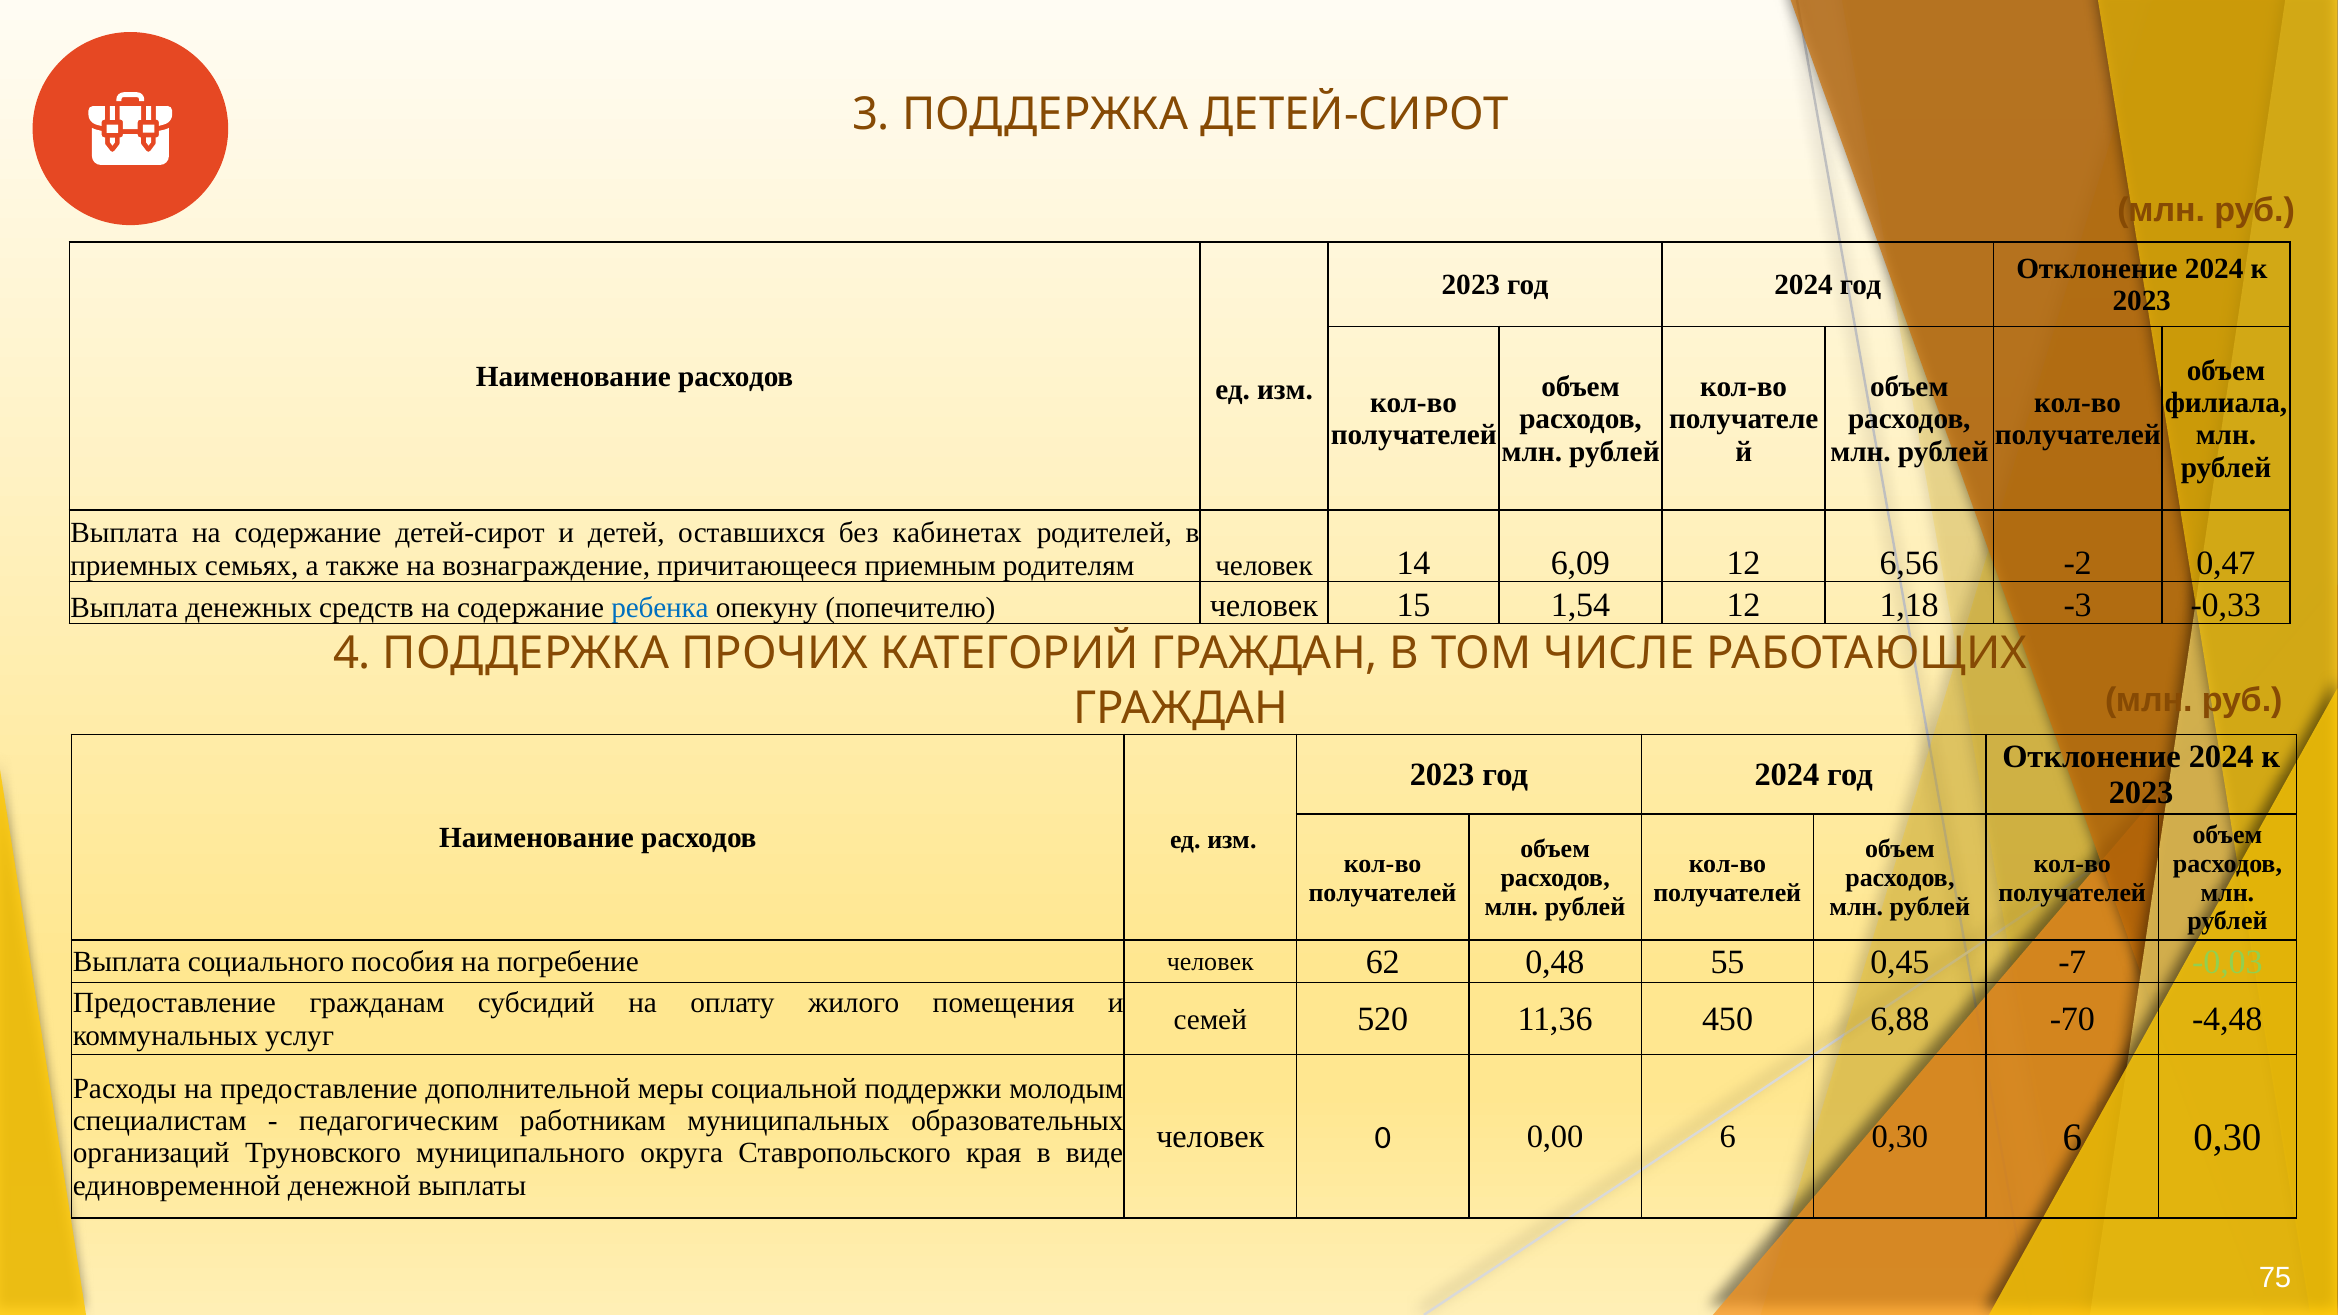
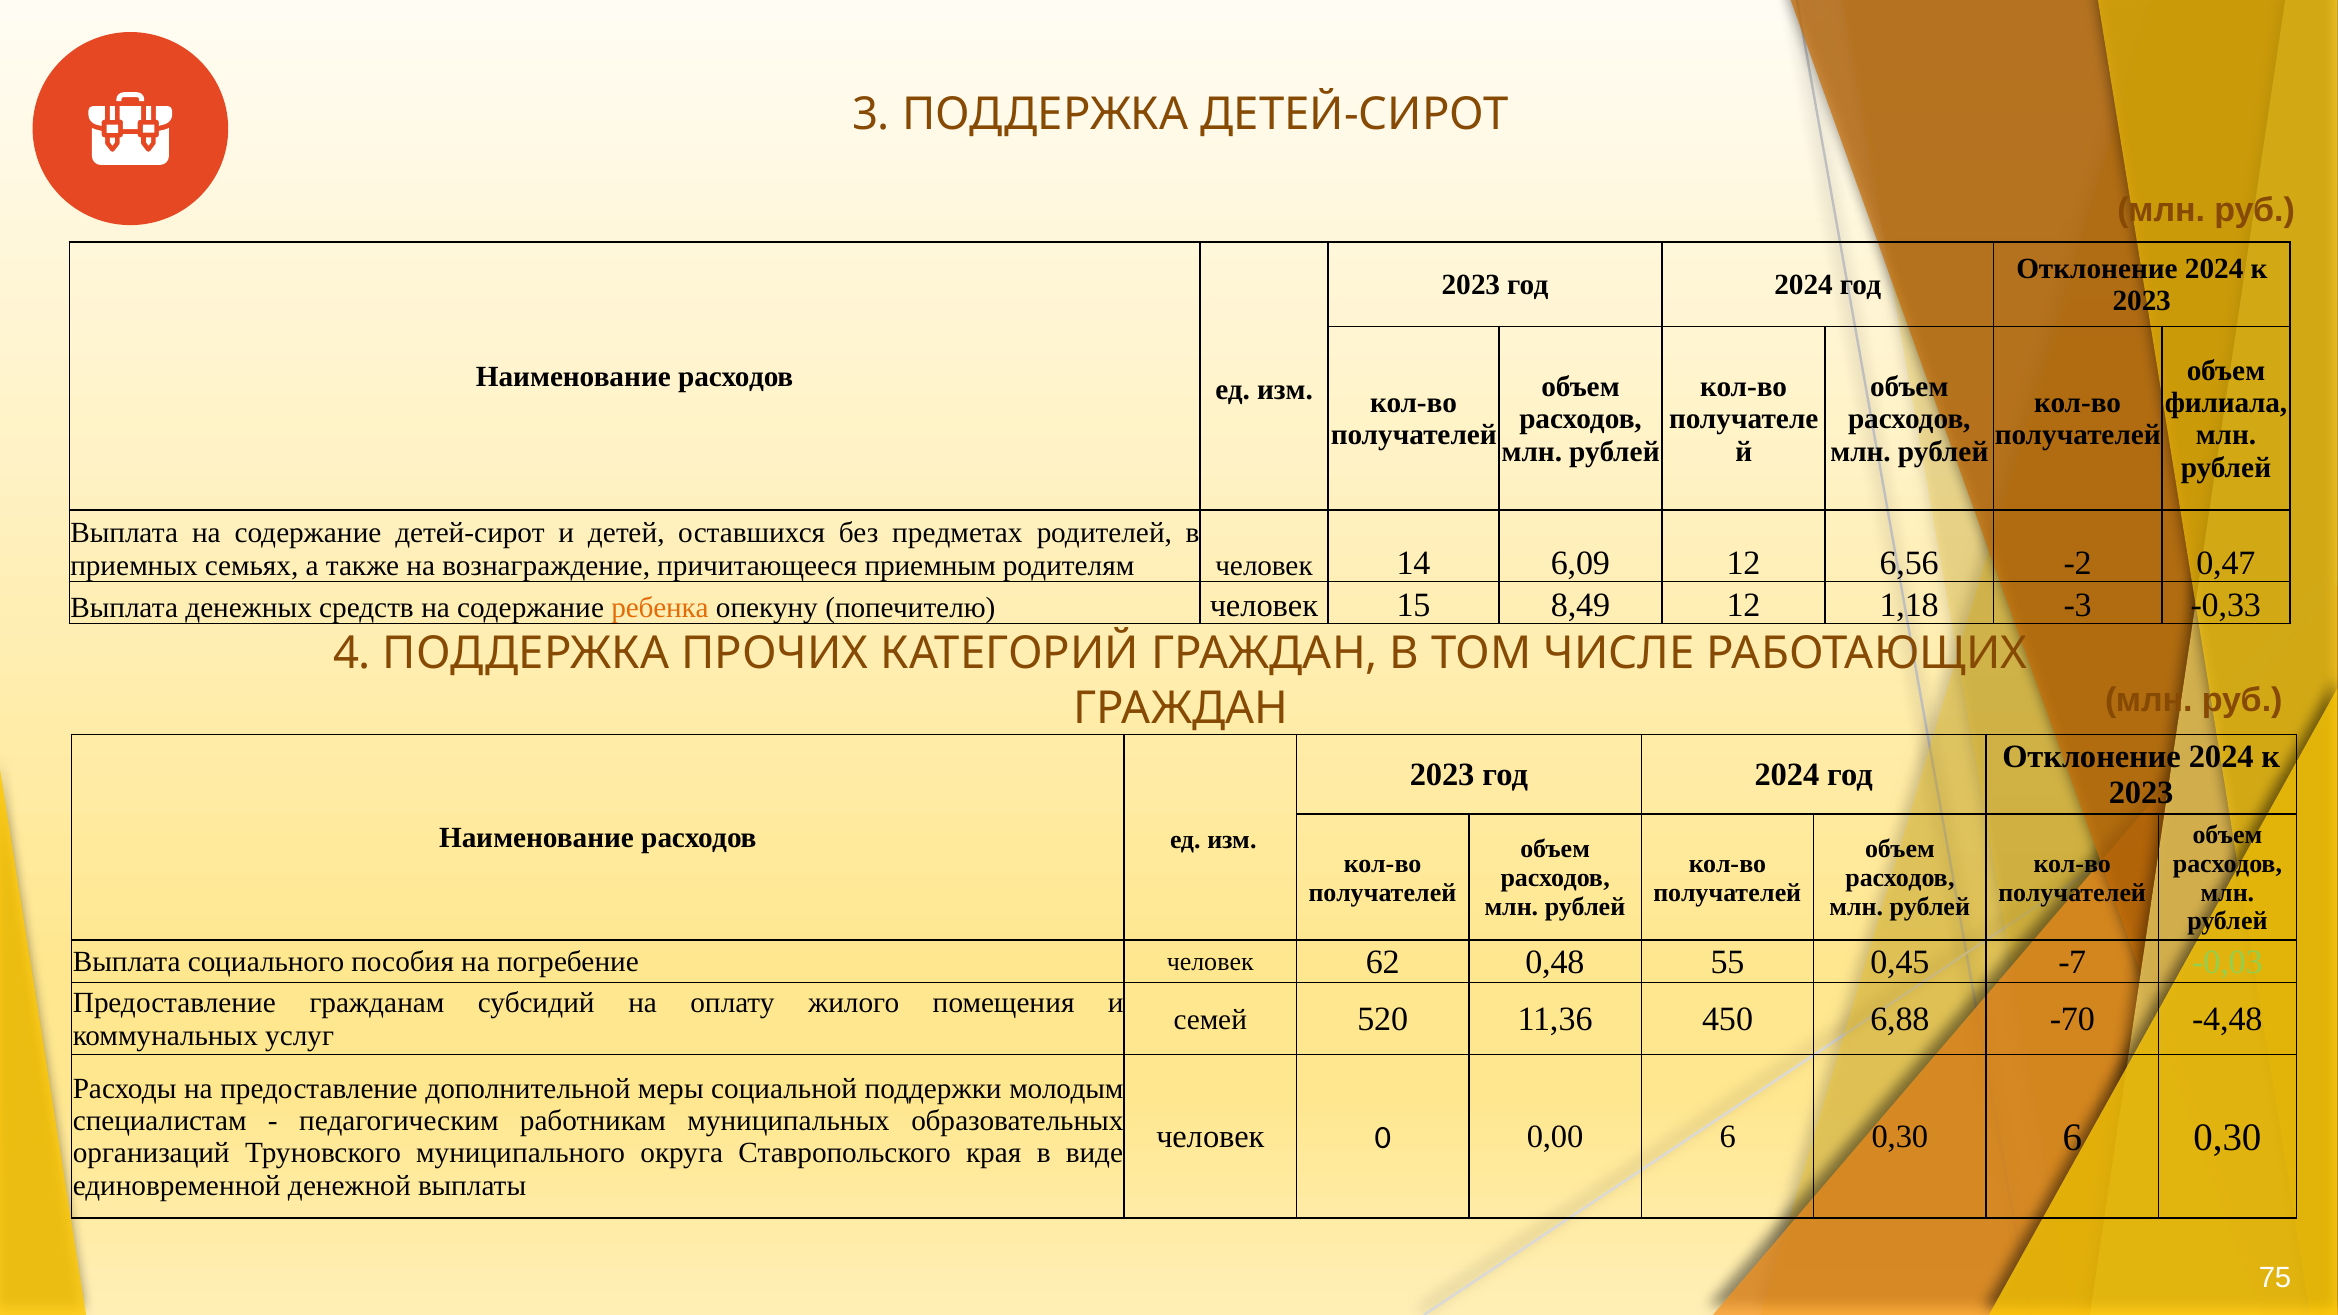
кабинетах: кабинетах -> предметах (957, 533)
ребенка colour: blue -> orange (660, 608)
1,54: 1,54 -> 8,49 (1581, 605)
